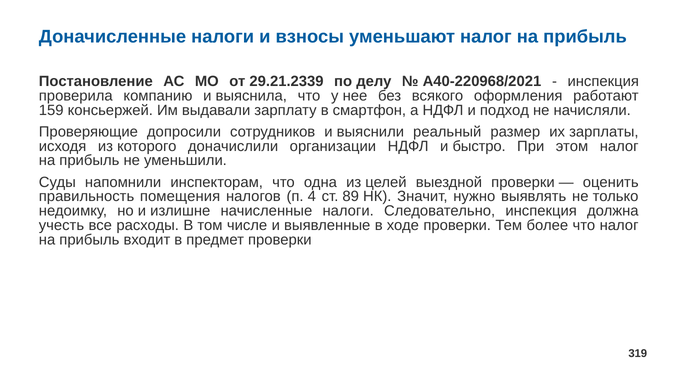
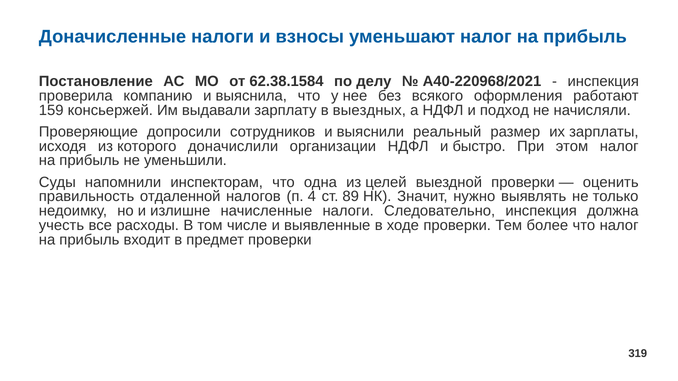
29.21.2339: 29.21.2339 -> 62.38.1584 (287, 81)
смартфон: смартфон -> выездных (369, 110)
помещения: помещения -> отдаленной (180, 197)
